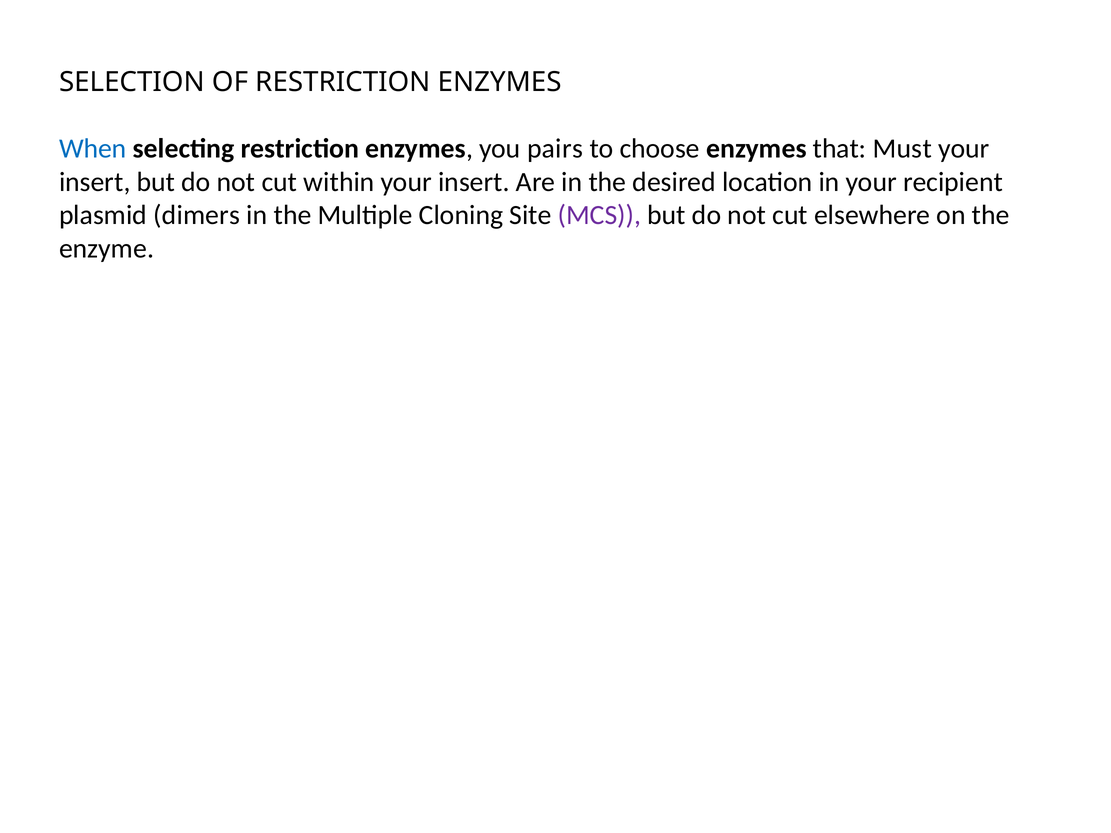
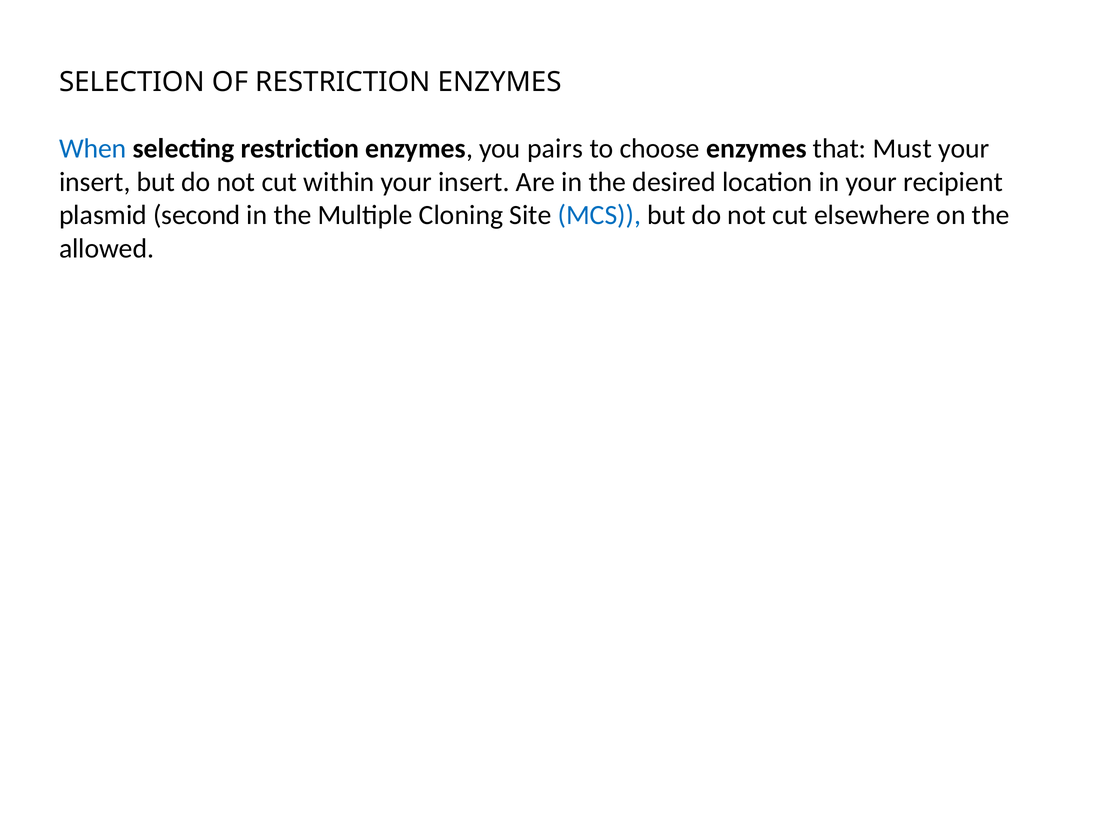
dimers: dimers -> second (197, 215)
MCS colour: purple -> blue (599, 215)
enzyme: enzyme -> allowed (107, 249)
